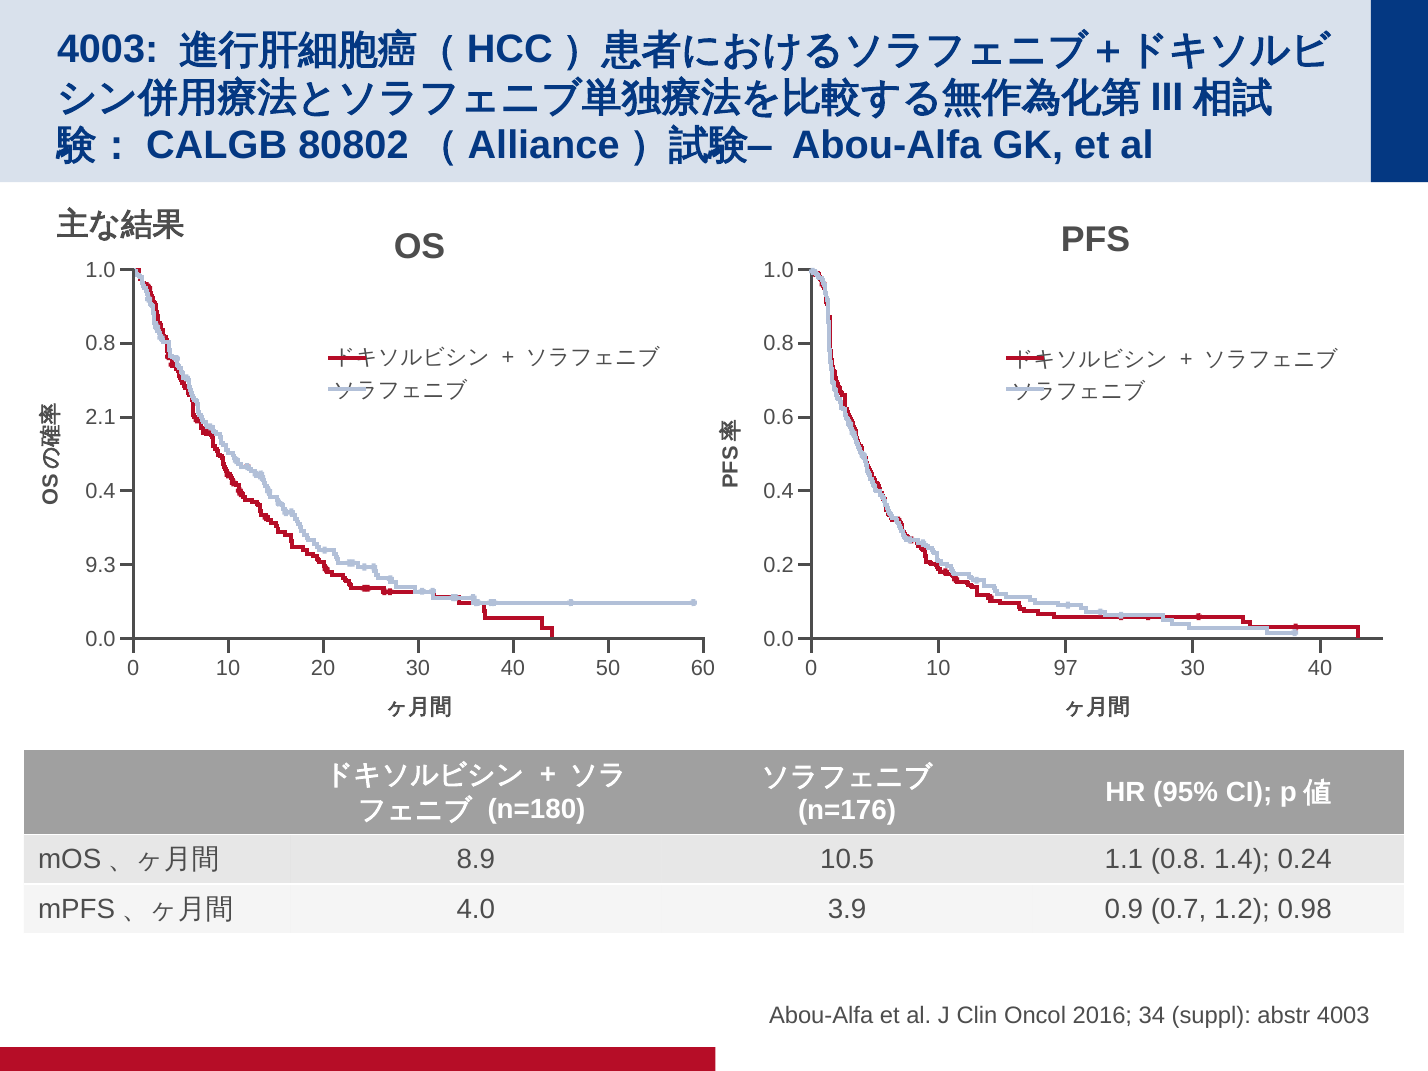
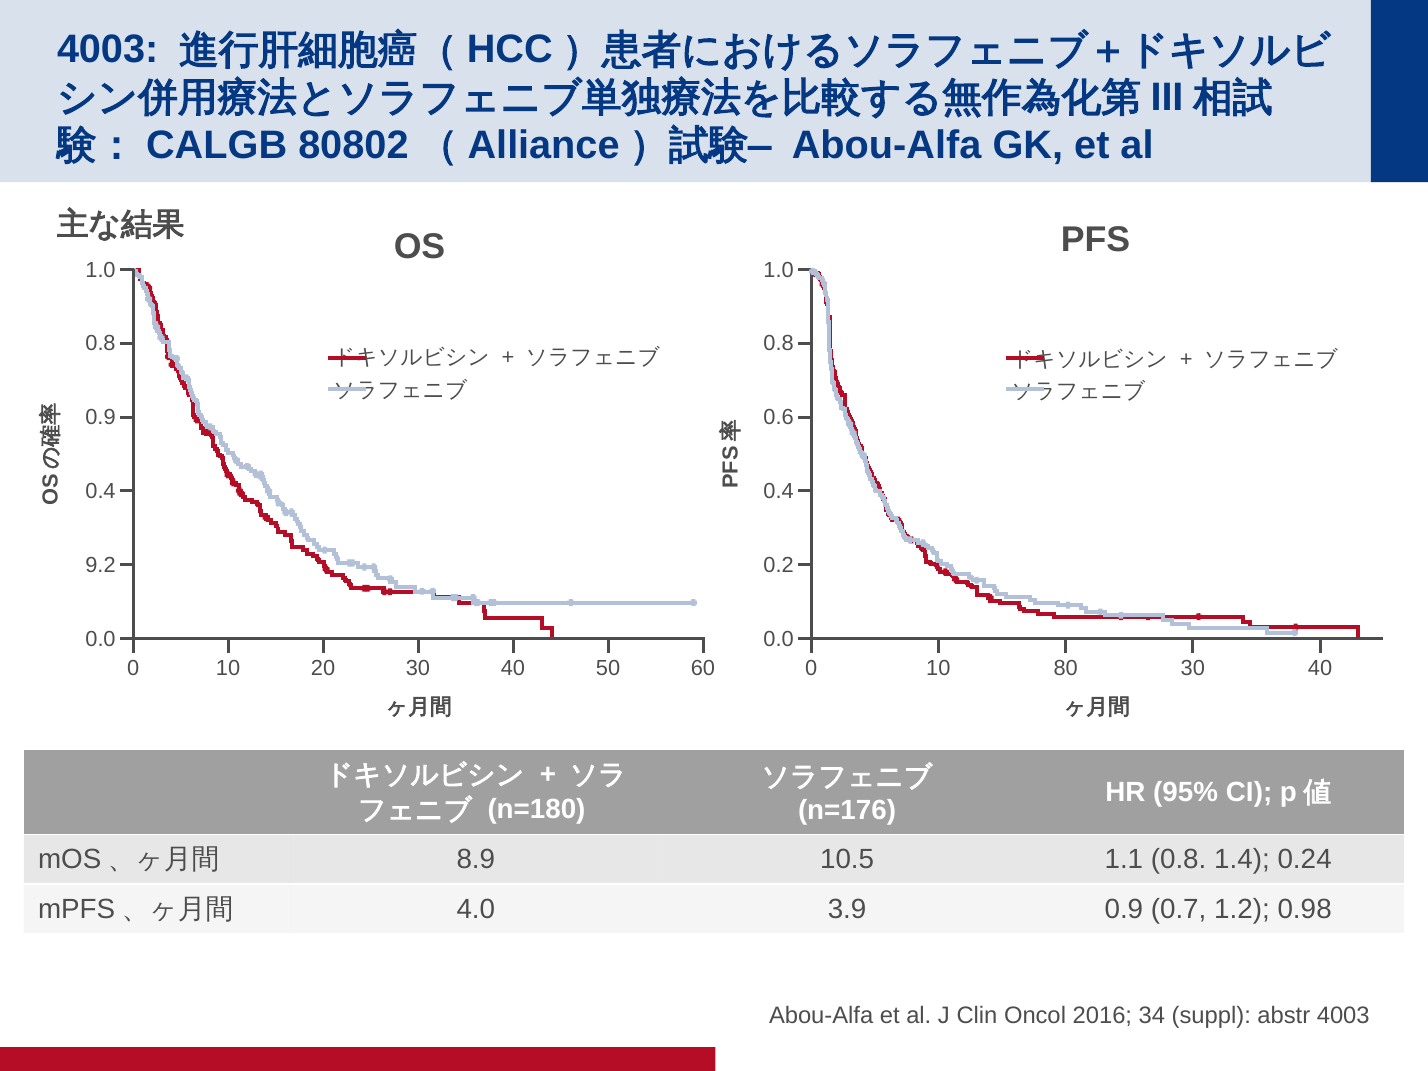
2.1: 2.1 -> 0.9 (101, 417)
9.3: 9.3 -> 9.2 (101, 566)
97: 97 -> 80 (1066, 668)
